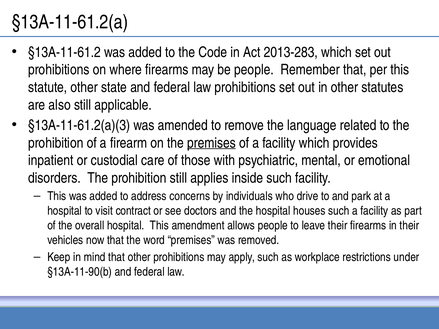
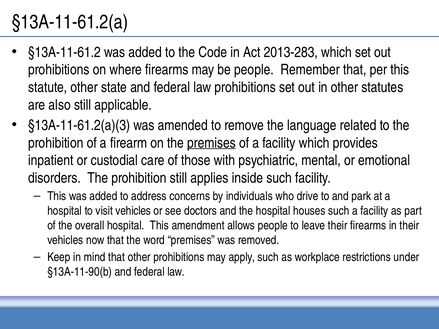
visit contract: contract -> vehicles (133, 211)
